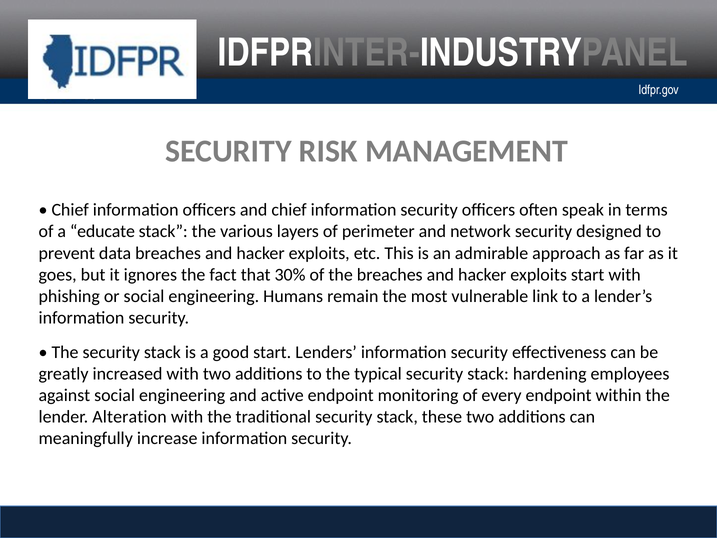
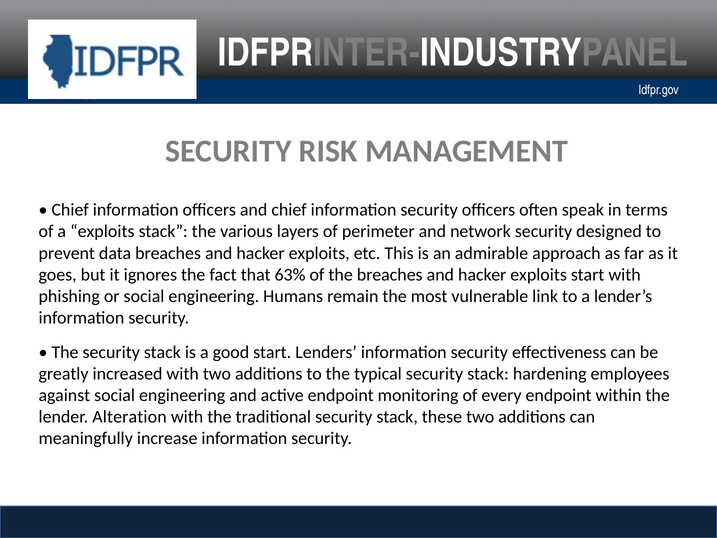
a educate: educate -> exploits (102, 231)
30%: 30% -> 63% (290, 274)
